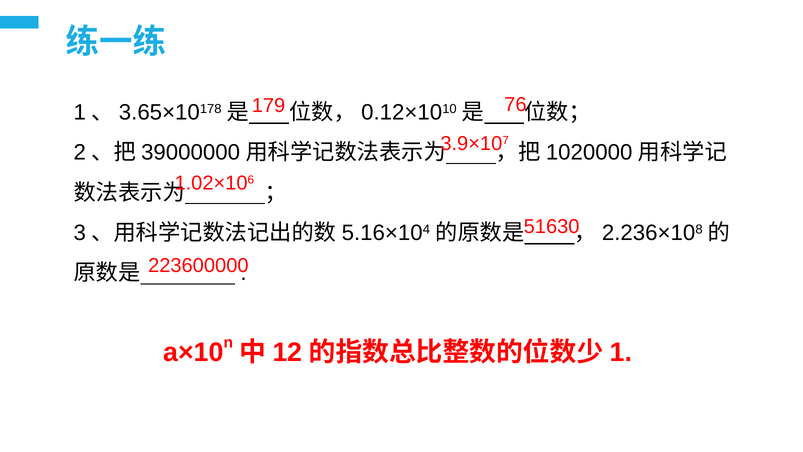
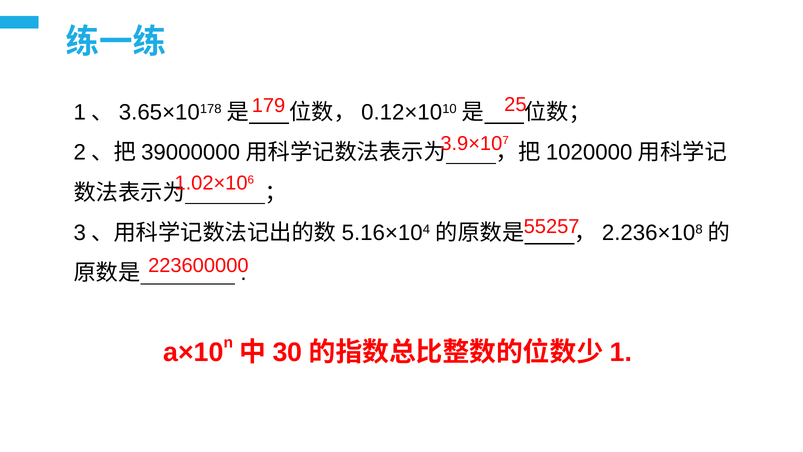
76: 76 -> 25 (515, 104)
51630: 51630 -> 55257 (552, 226)
12: 12 -> 30 (287, 352)
